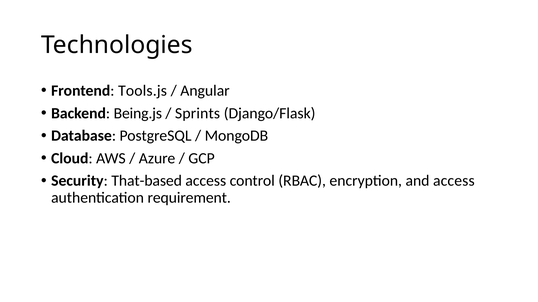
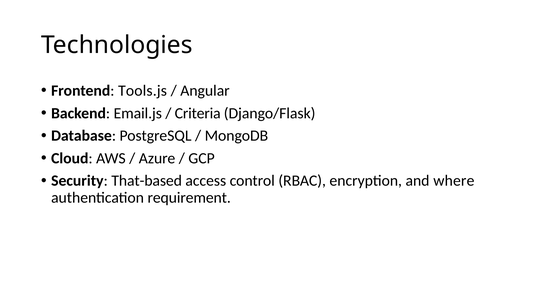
Being.js: Being.js -> Email.js (138, 114)
Sprints: Sprints -> Criteria (198, 114)
and access: access -> where (454, 181)
